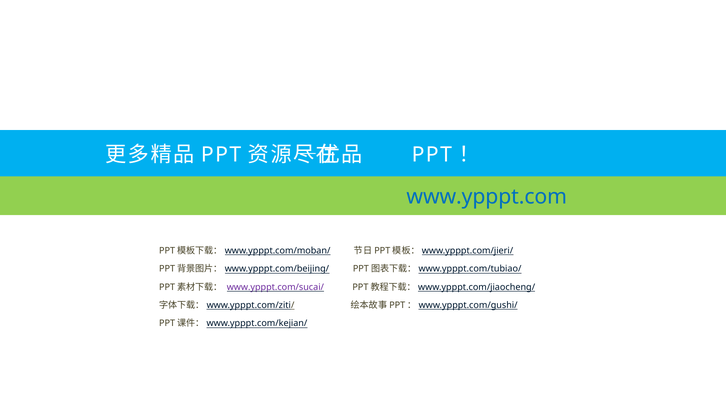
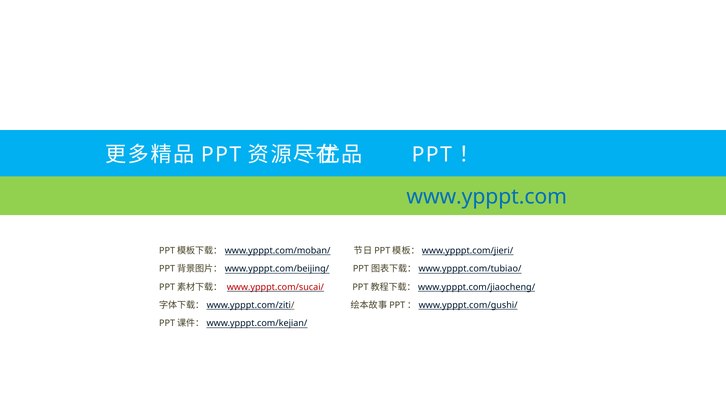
www.ypppt.com/sucai/ colour: purple -> red (275, 287)
